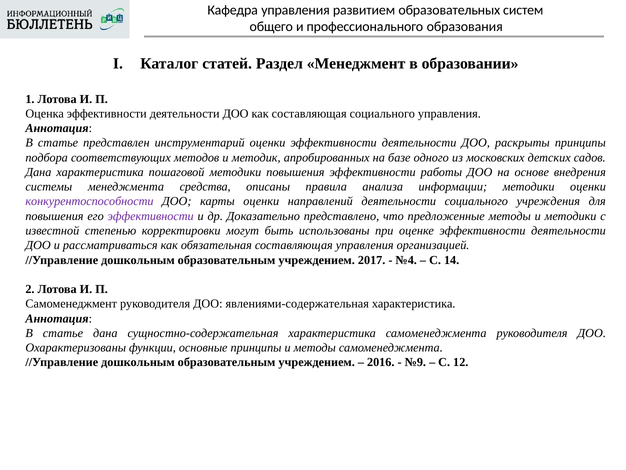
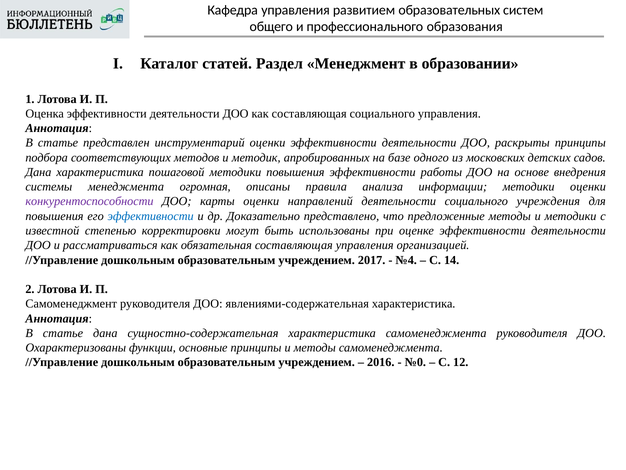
средства: средства -> огромная (205, 187)
эффективности colour: purple -> blue (151, 216)
№9: №9 -> №0 (415, 362)
